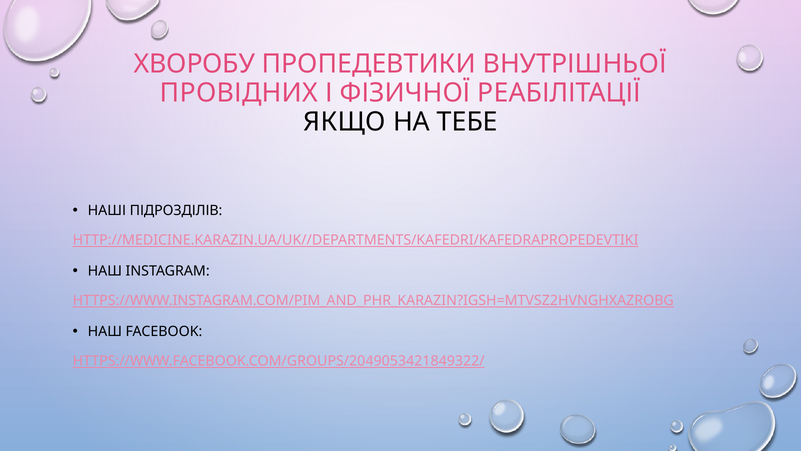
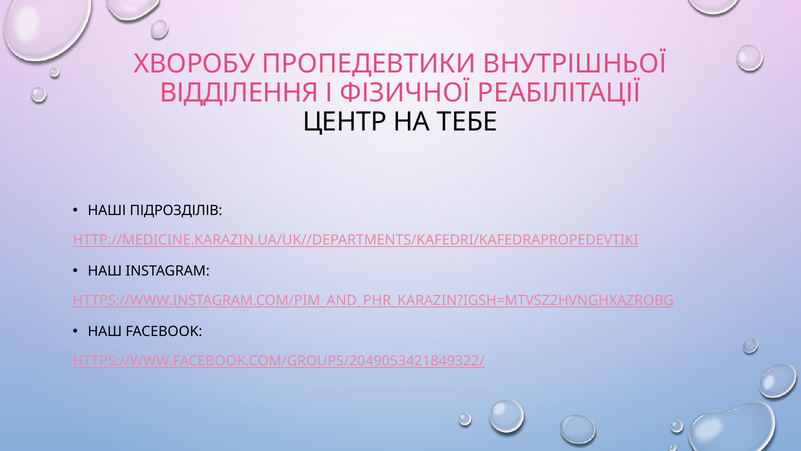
ПРОВІДНИХ: ПРОВІДНИХ -> ВІДДІЛЕННЯ (239, 93)
ЯКЩО: ЯКЩО -> ЦЕНТР (345, 122)
